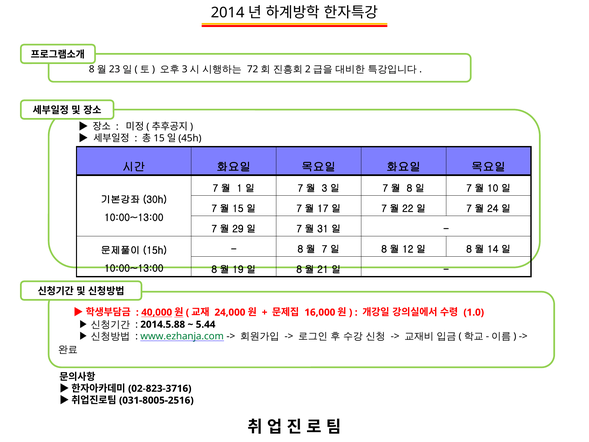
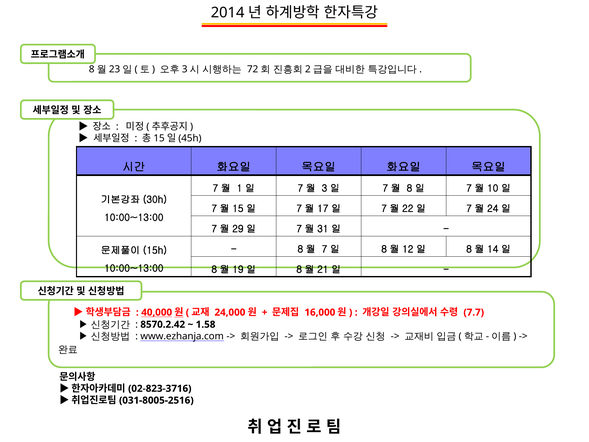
1.0: 1.0 -> 7.7 (474, 312)
2014.5.88: 2014.5.88 -> 8570.2.42 (163, 324)
5.44: 5.44 -> 1.58 (206, 324)
www.ezhanja.com colour: green -> black (182, 336)
